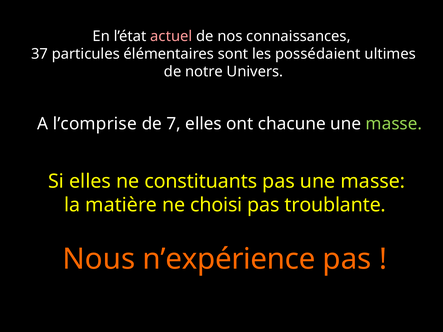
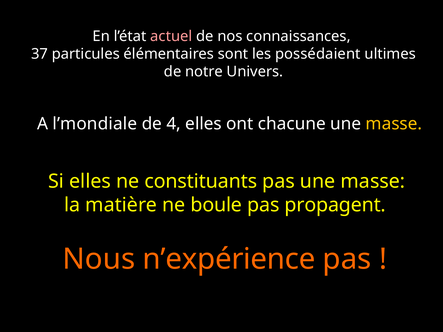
l’comprise: l’comprise -> l’mondiale (95, 124)
7: 7 -> 4 (174, 124)
masse colour: light green -> yellow (394, 124)
choisi: choisi -> boule (216, 205)
troublante: troublante -> propagent (335, 205)
